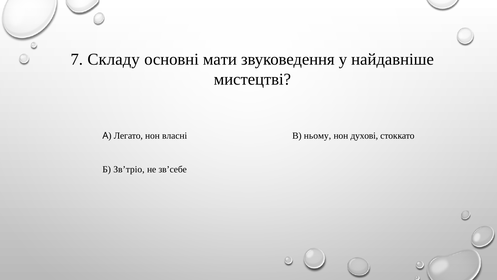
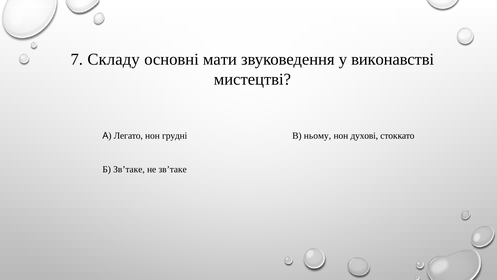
найдавніше: найдавніше -> виконавстві (393, 59)
власні: власні -> грудні (175, 136)
Б Зв’тріо: Зв’тріо -> Зв’таке (129, 169)
не зв’себе: зв’себе -> зв’таке (173, 169)
